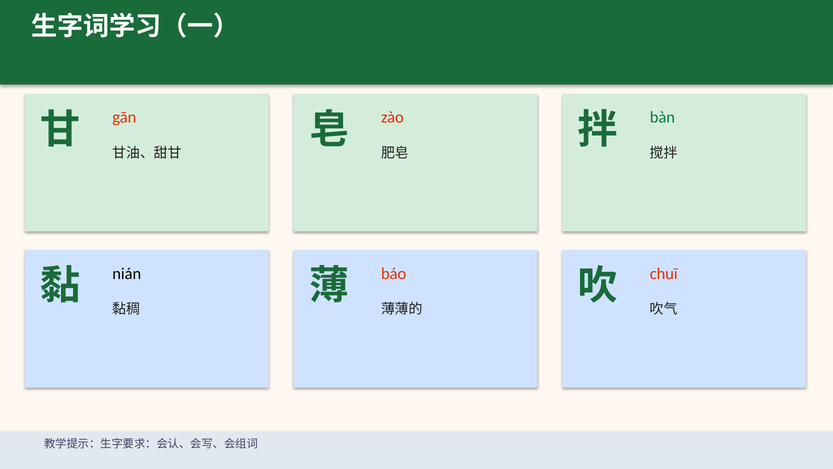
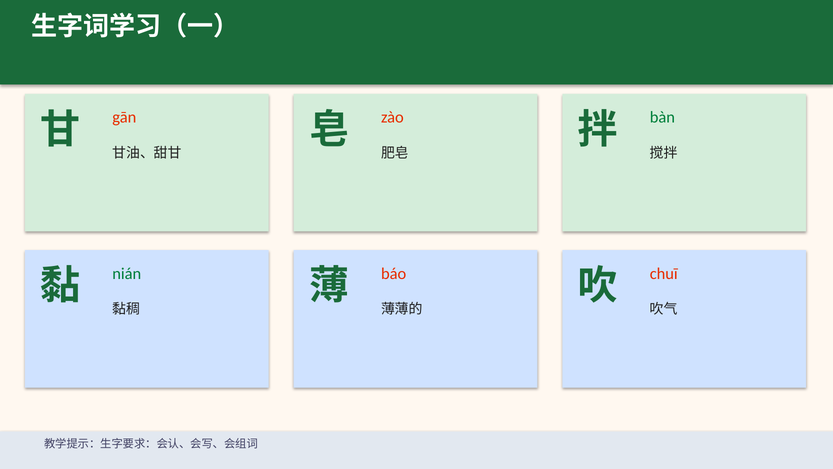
nián colour: black -> green (127, 273)
